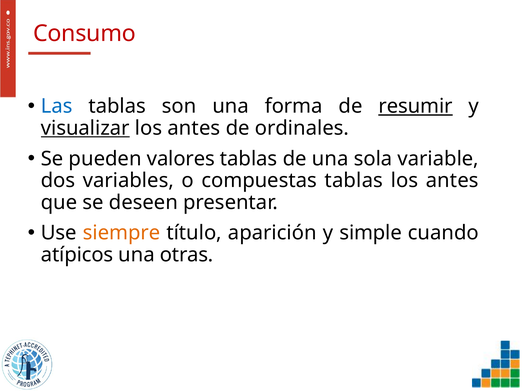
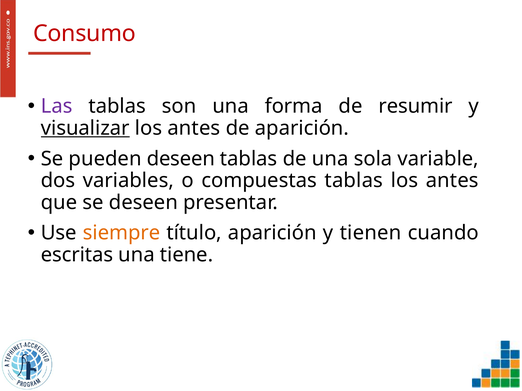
Las colour: blue -> purple (57, 106)
resumir underline: present -> none (416, 106)
de ordinales: ordinales -> aparición (302, 128)
pueden valores: valores -> deseen (181, 159)
simple: simple -> tienen (370, 233)
atípicos: atípicos -> escritas (77, 255)
otras: otras -> tiene (187, 255)
